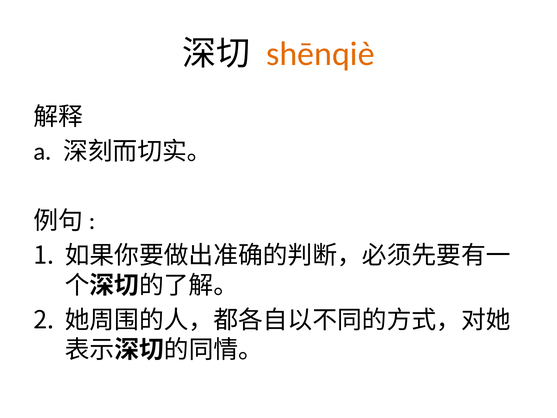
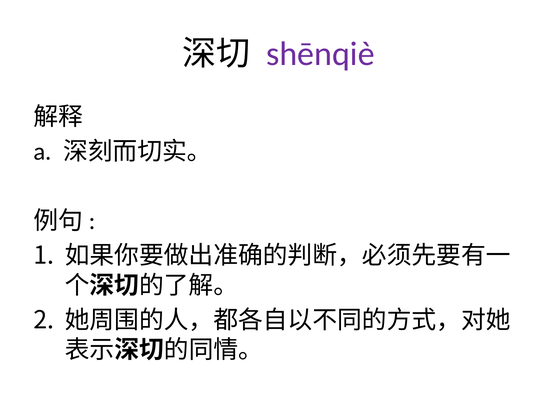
shēnqiè colour: orange -> purple (320, 54)
